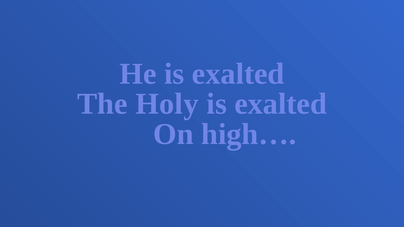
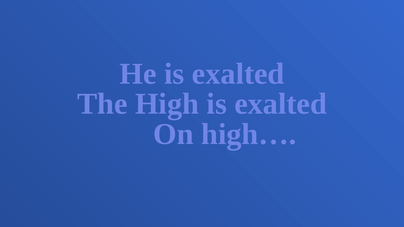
Holy: Holy -> High (167, 104)
